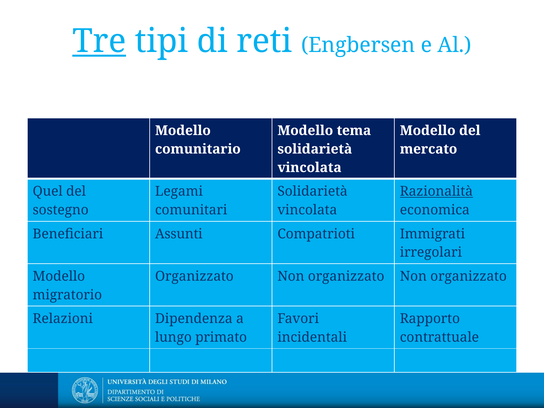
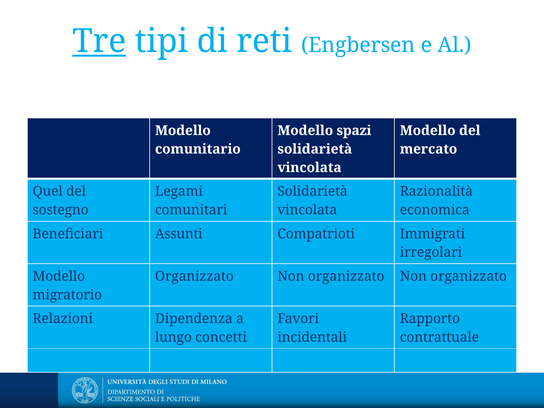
tema: tema -> spazi (354, 131)
Razionalità underline: present -> none (436, 192)
primato: primato -> concetti (221, 337)
